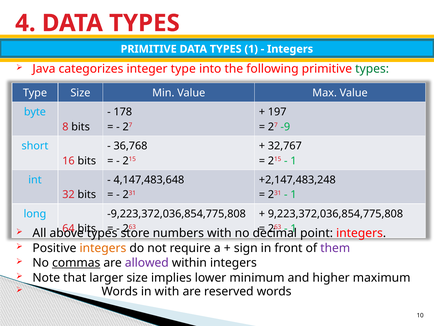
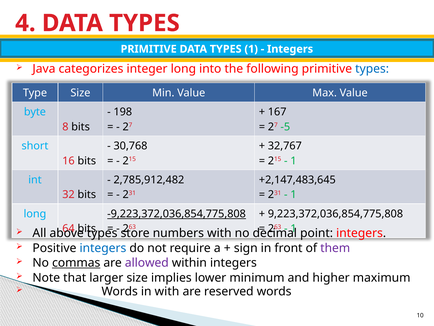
integer type: type -> long (183, 69)
types colour: green -> blue (372, 69)
178: 178 -> 198 (123, 112)
197: 197 -> 167 (277, 112)
-9: -9 -> -5 (285, 127)
36,768: 36,768 -> 30,768 (130, 146)
4,147,483,648: 4,147,483,648 -> 2,785,912,482 (149, 180)
+2,147,483,248: +2,147,483,248 -> +2,147,483,645 (297, 180)
-9,223,372,036,854,775,808 underline: none -> present (177, 214)
integers colour: orange -> blue (103, 248)
